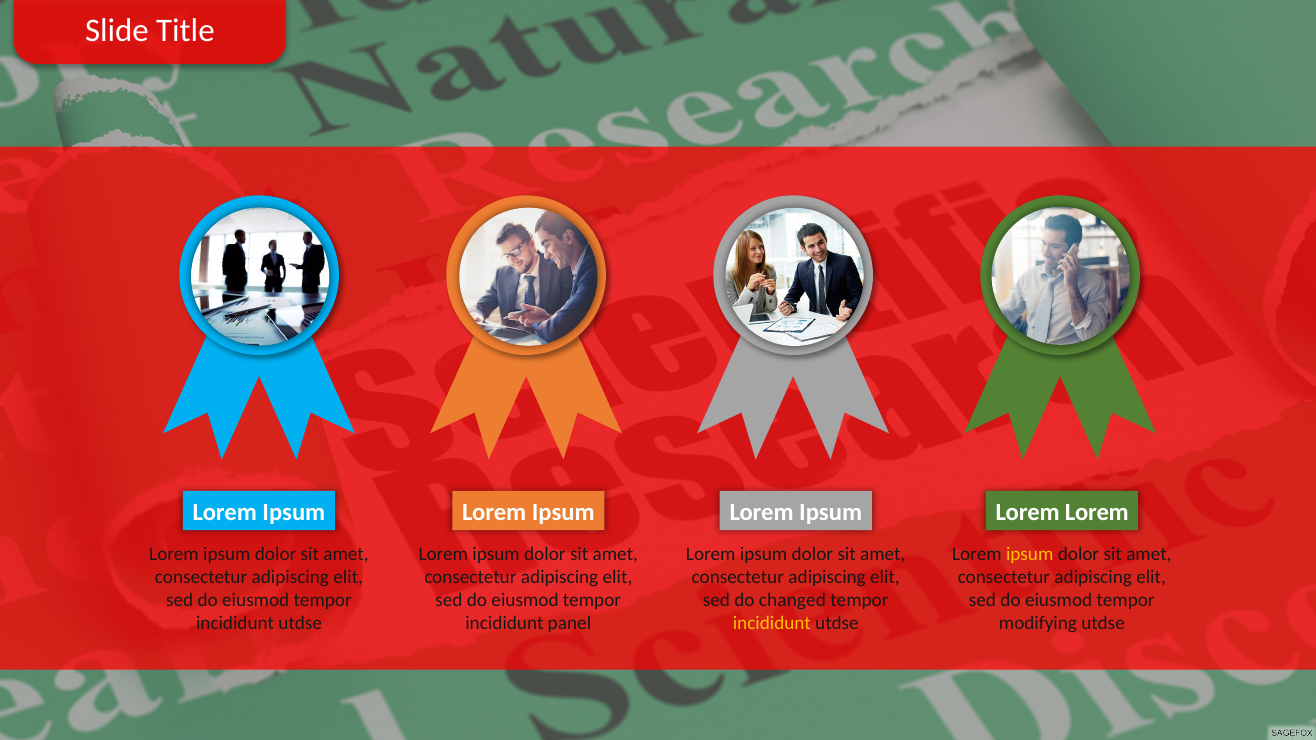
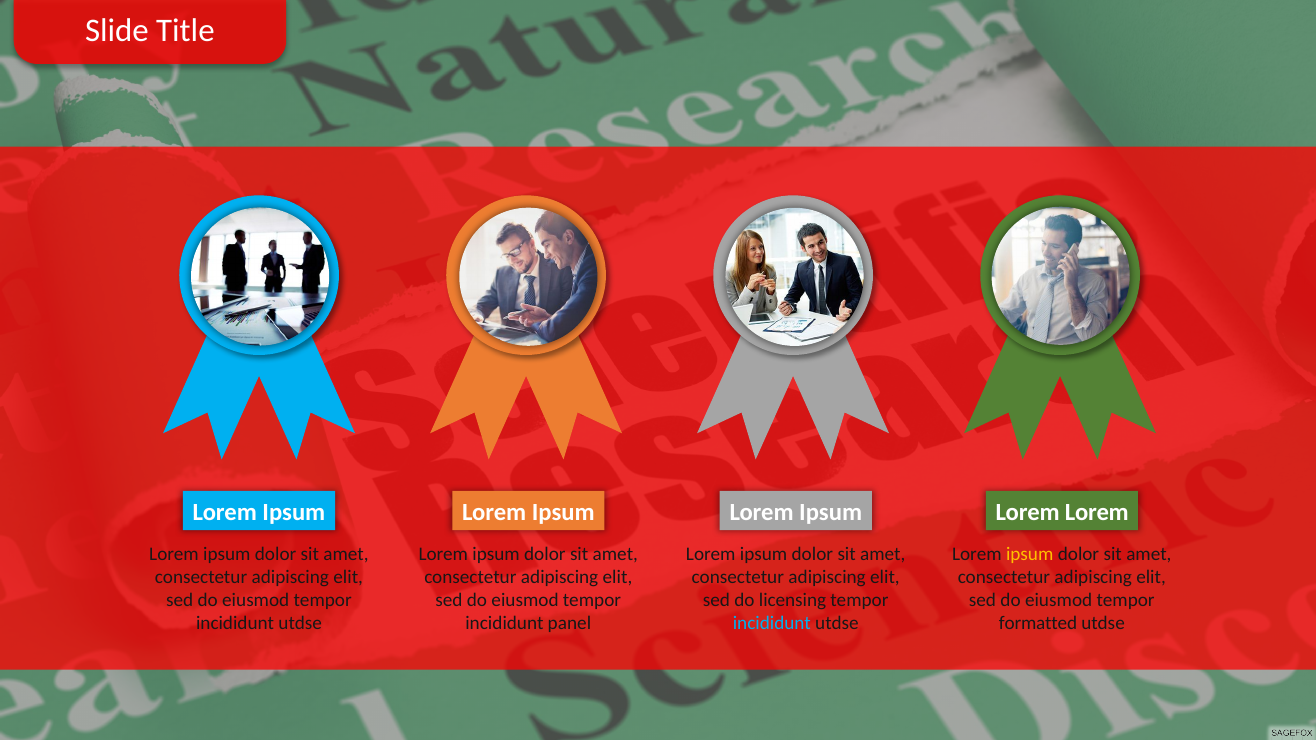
changed: changed -> licensing (793, 601)
incididunt colour: yellow -> light blue (772, 624)
modifying: modifying -> formatted (1038, 624)
